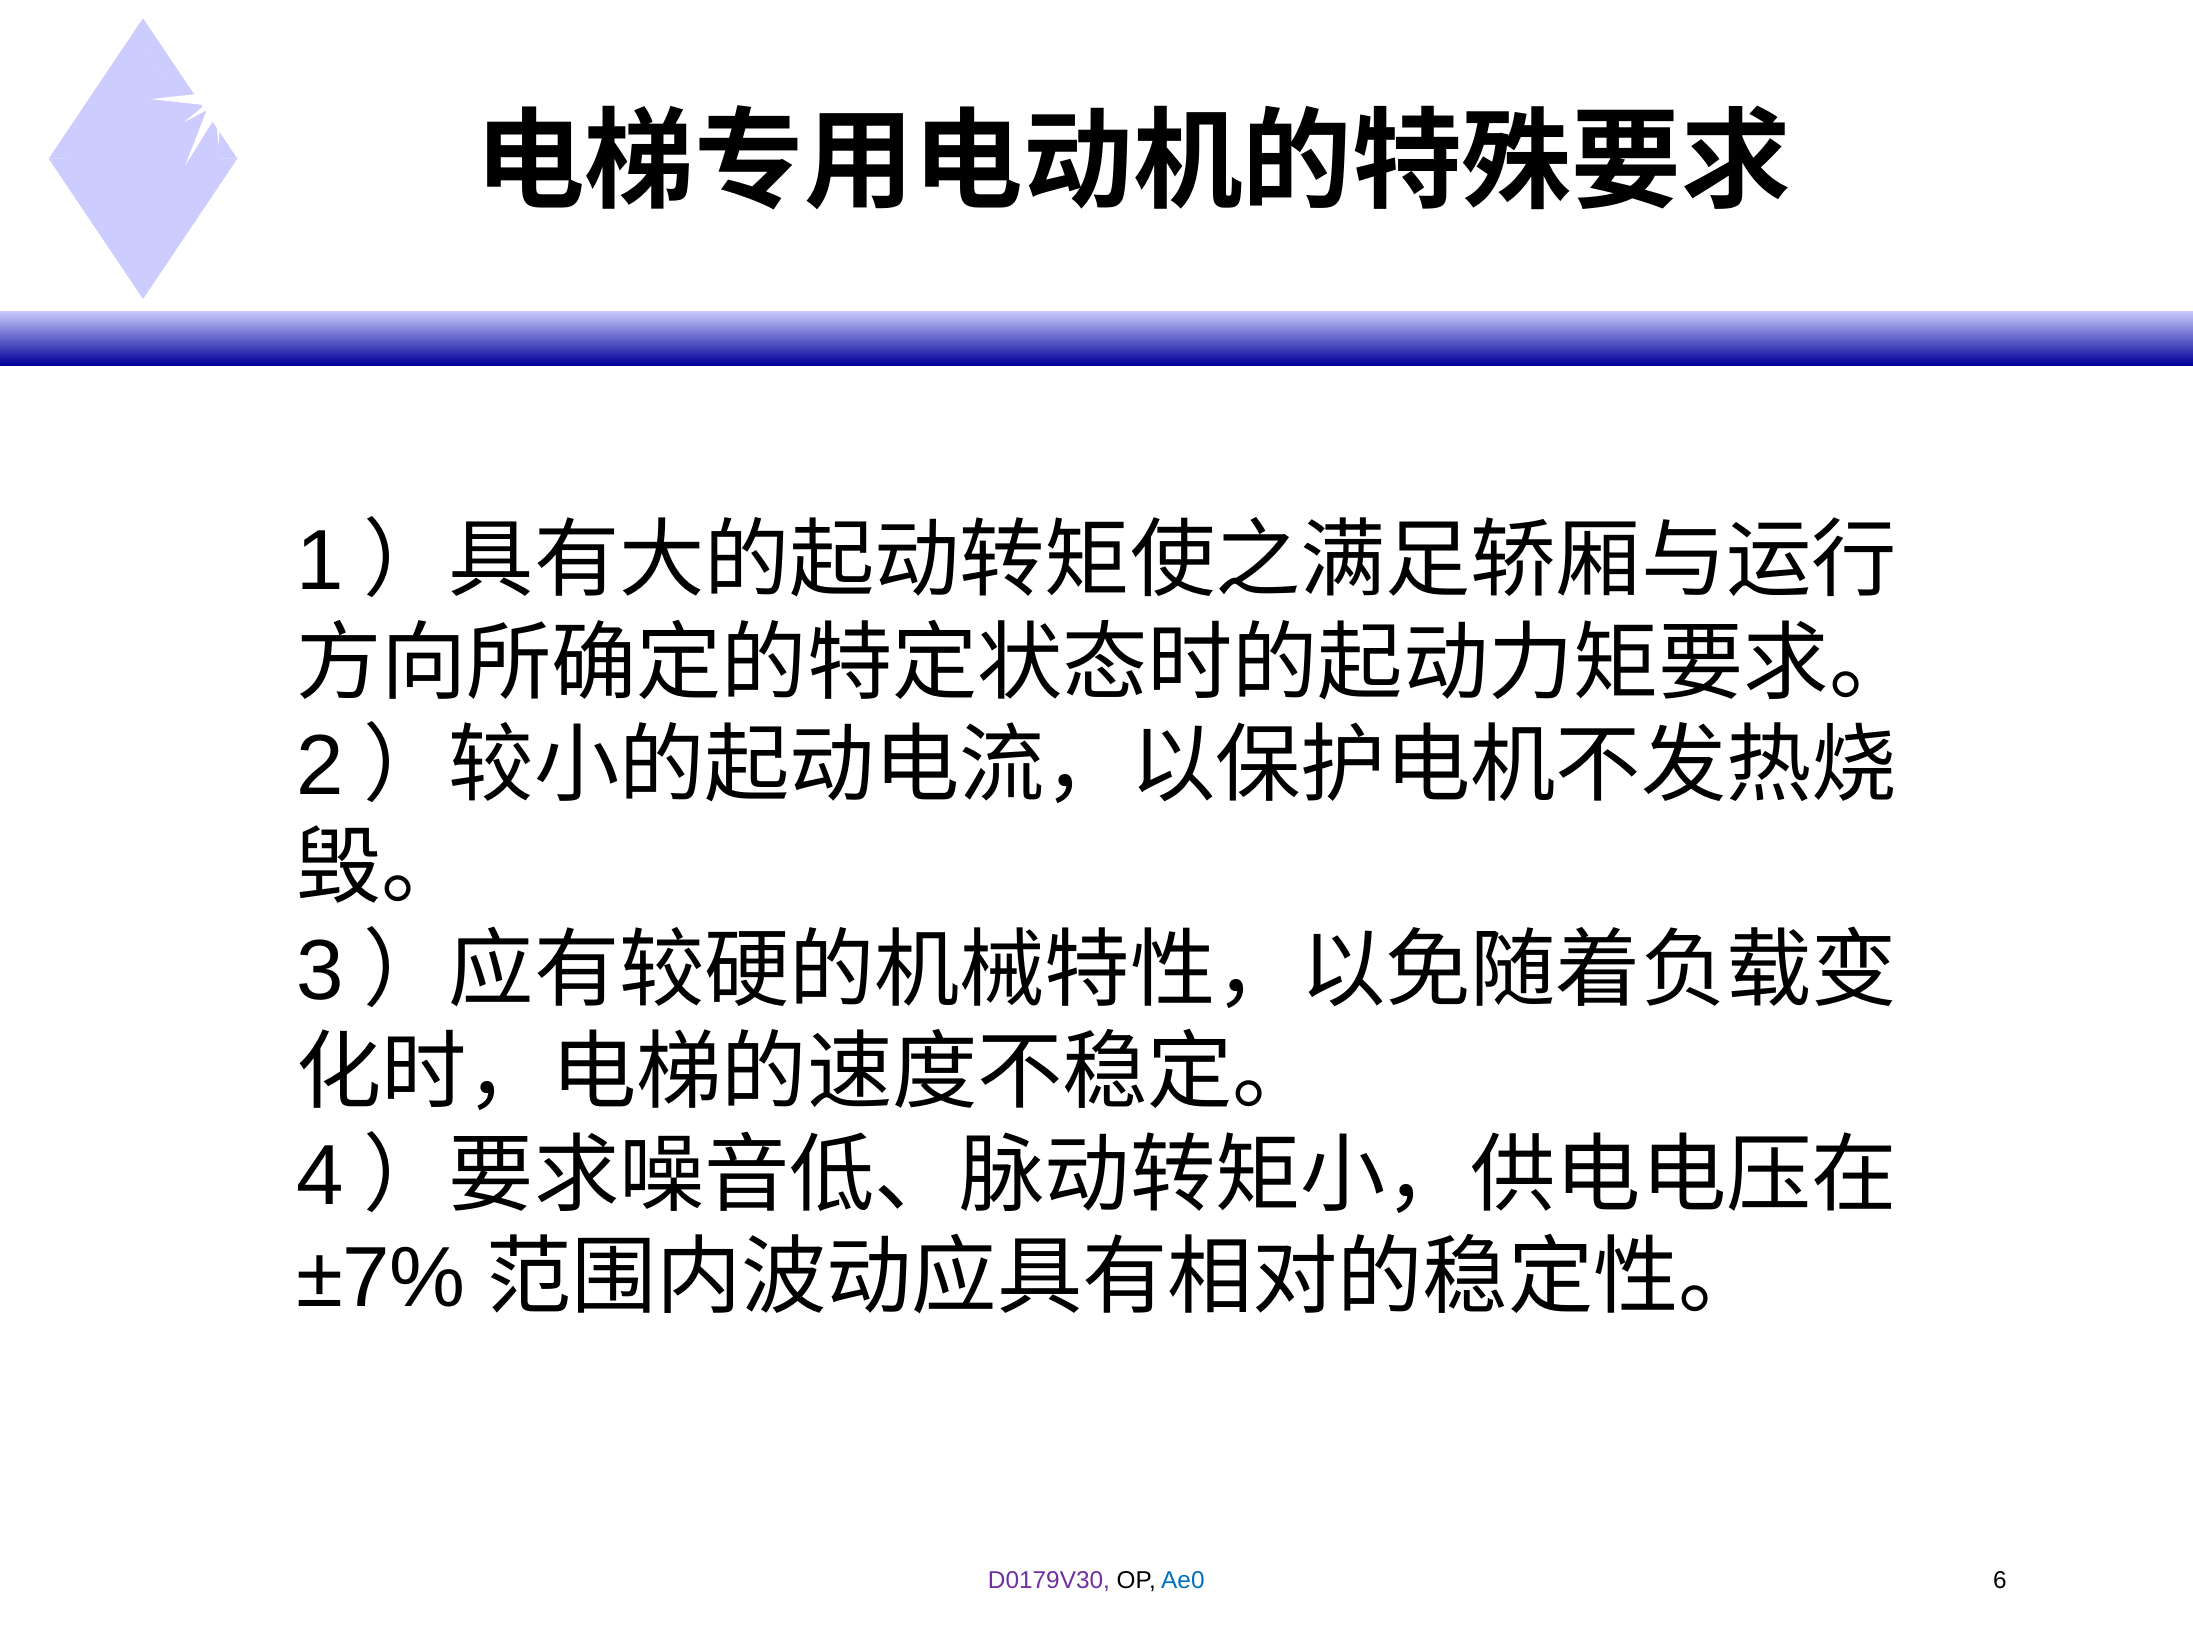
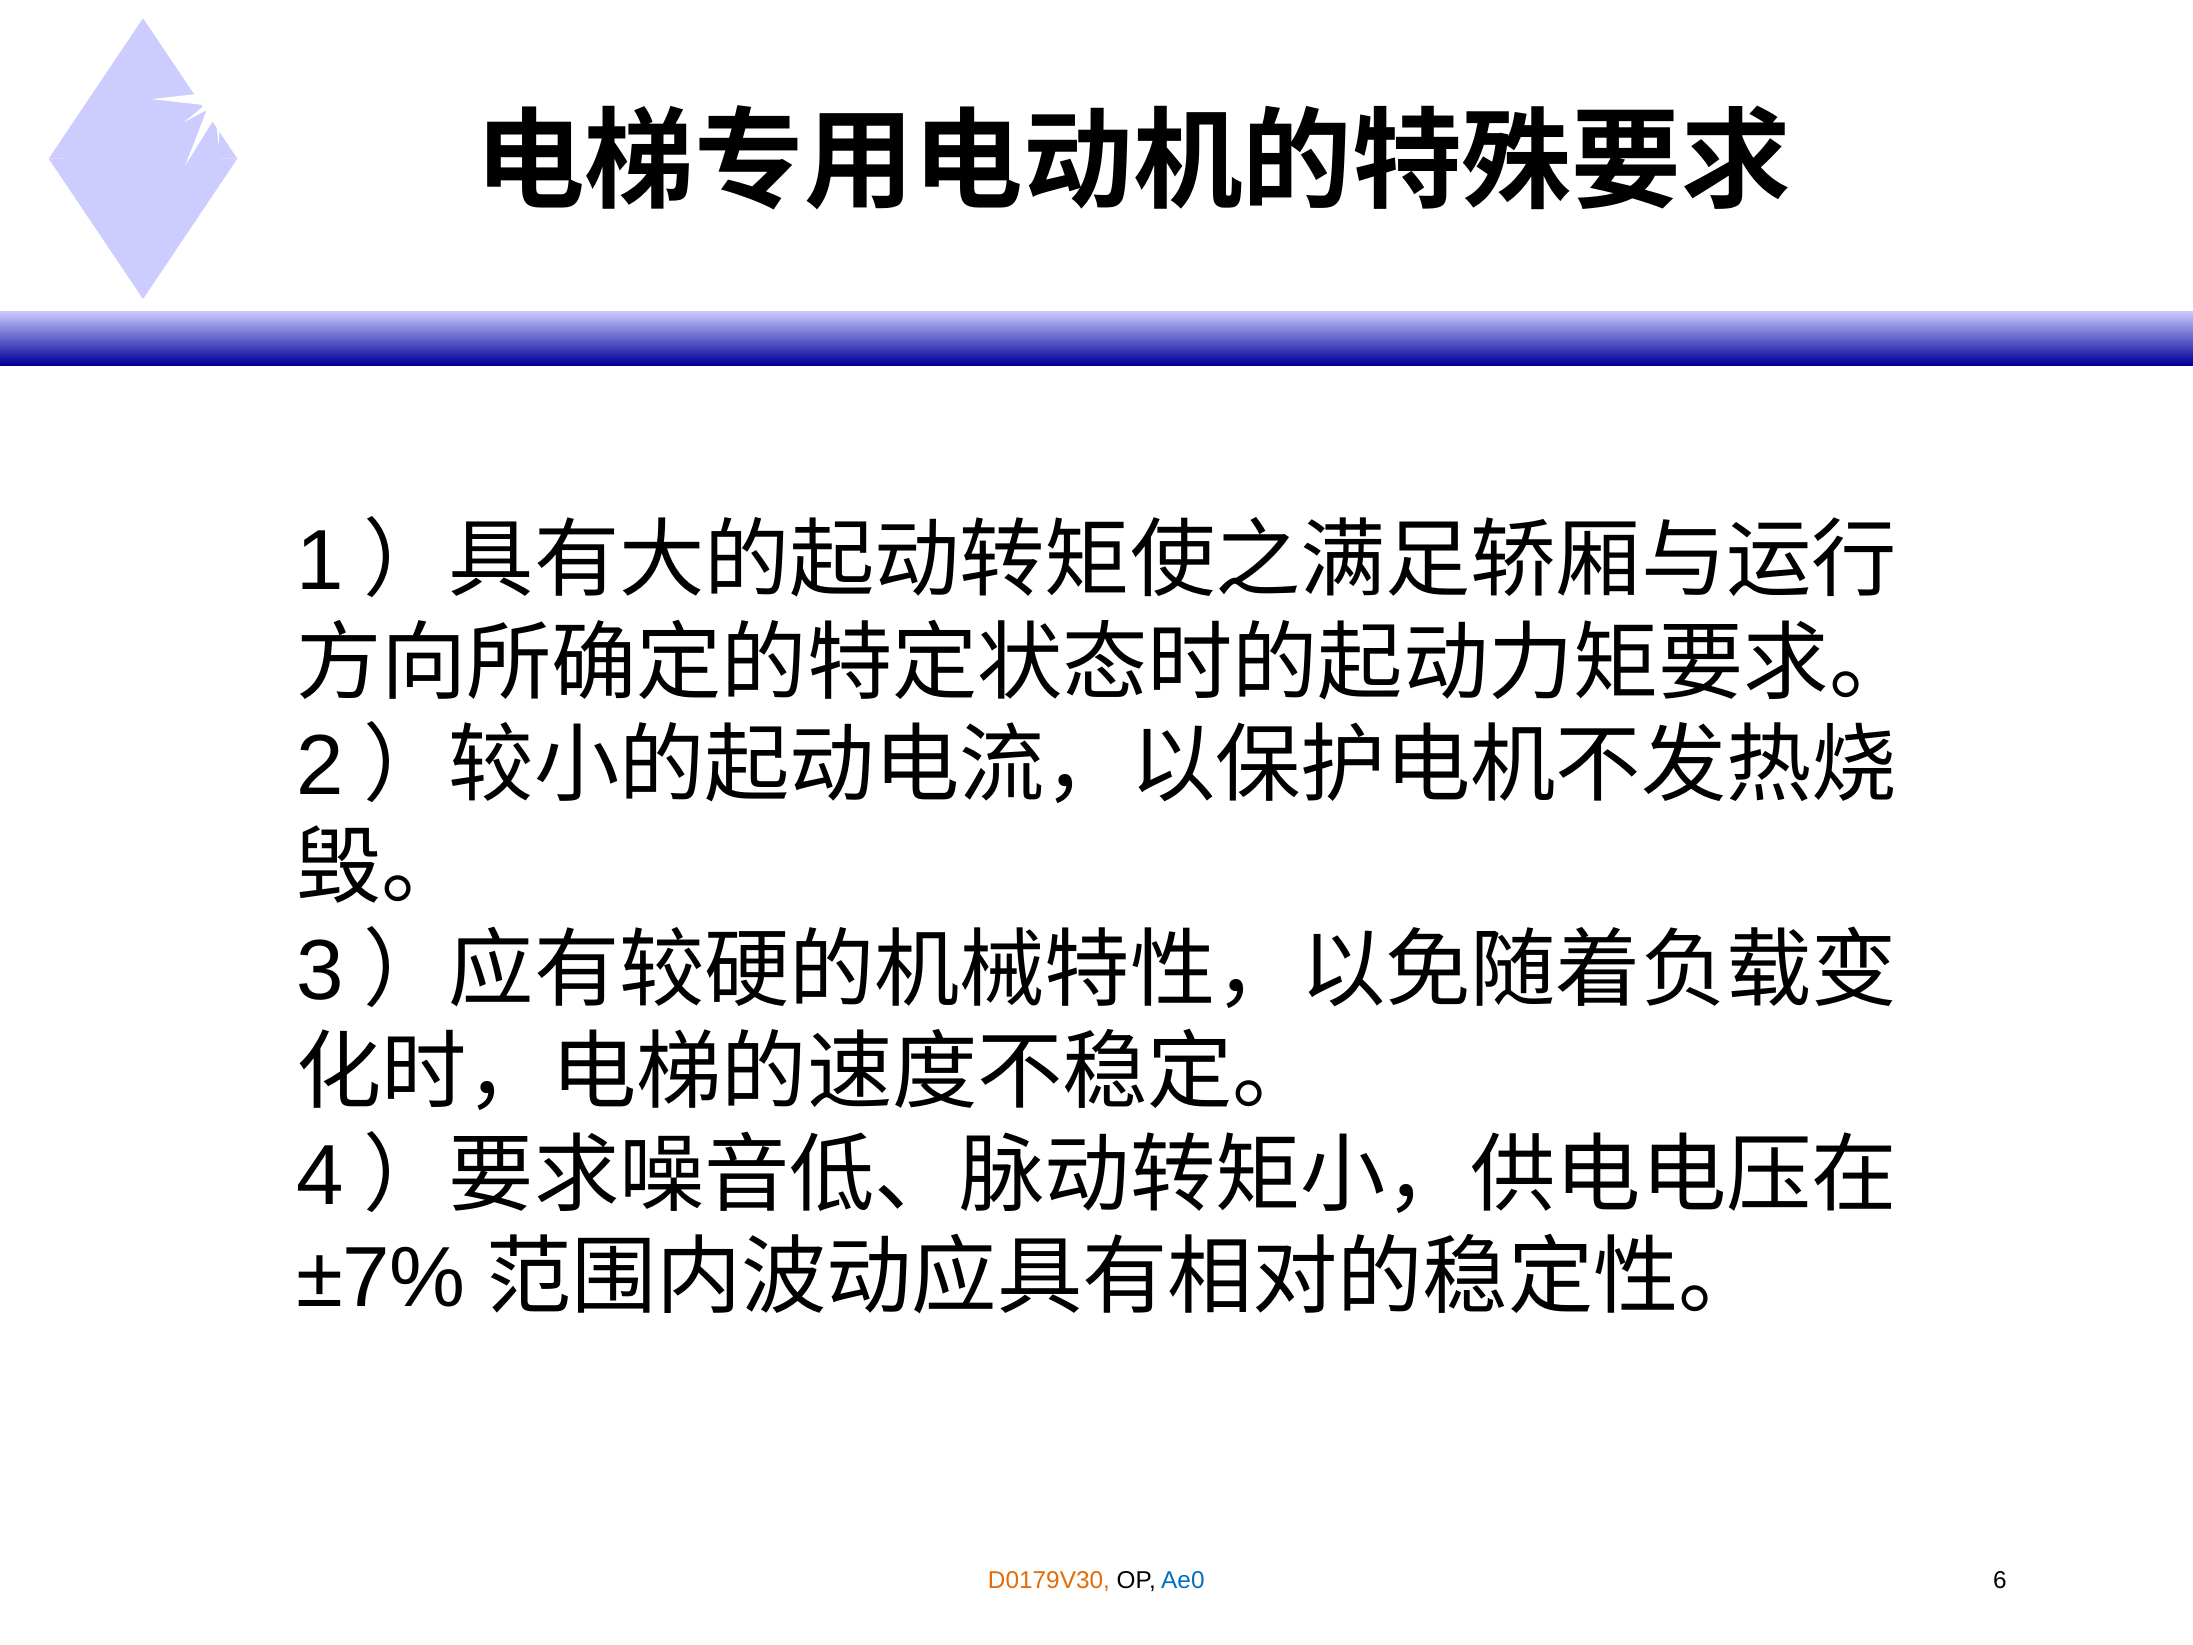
D0179V30 colour: purple -> orange (1049, 1581)
